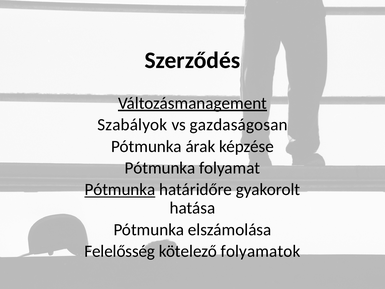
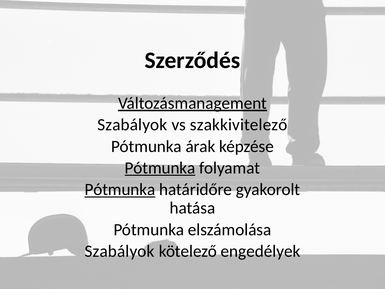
gazdaságosan: gazdaságosan -> szakkivitelező (239, 125)
Pótmunka underline: none -> present (160, 168)
Felelősség: Felelősség -> Szabályok (120, 251)
folyamatok: folyamatok -> engedélyek (261, 251)
